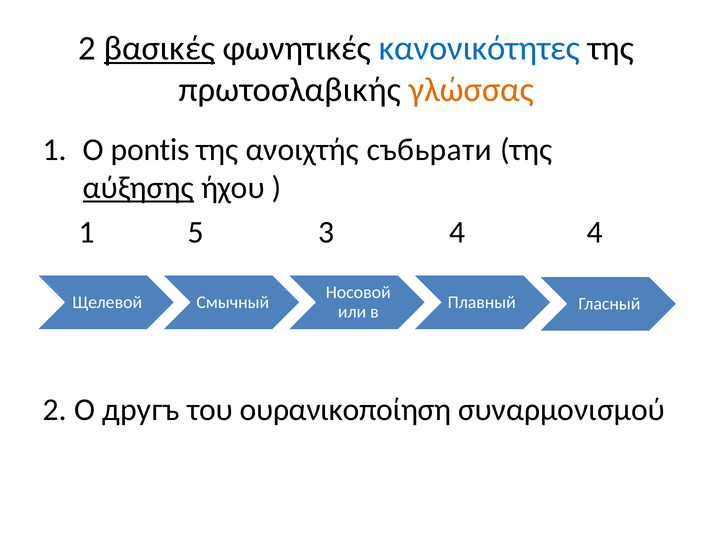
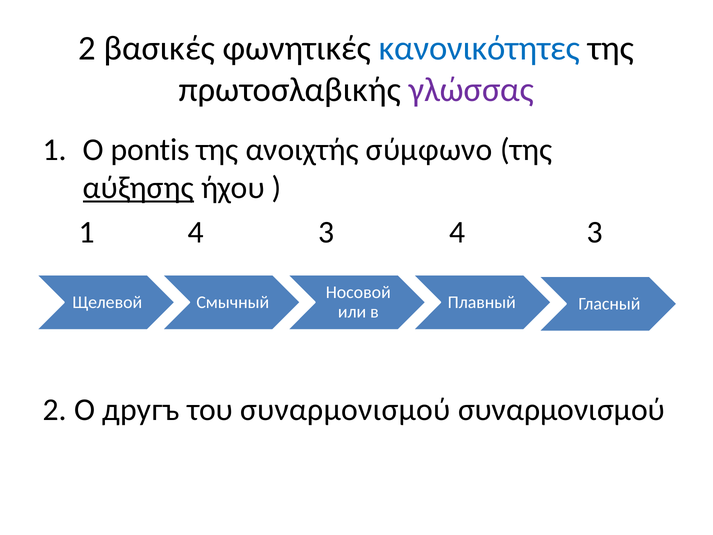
βασικές underline: present -> none (159, 48)
γλώσσας colour: orange -> purple (471, 90)
събьрати: събьрати -> σύμφωνο (429, 150)
1 5: 5 -> 4 (196, 232)
3 4 4: 4 -> 3 (595, 232)
του ουρανικοποίηση: ουρανικοποίηση -> συναρμονισμού (345, 410)
